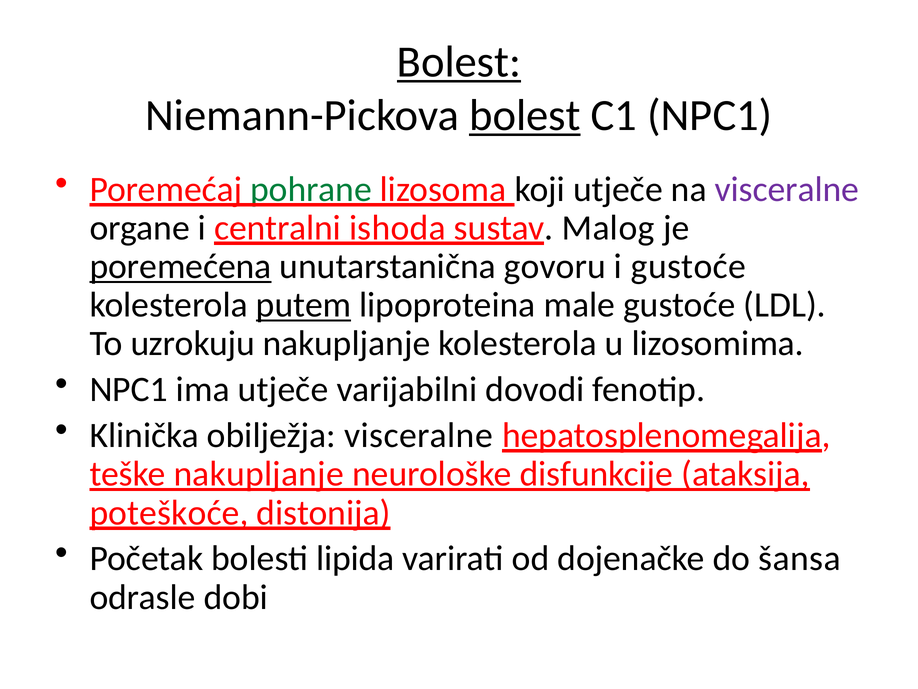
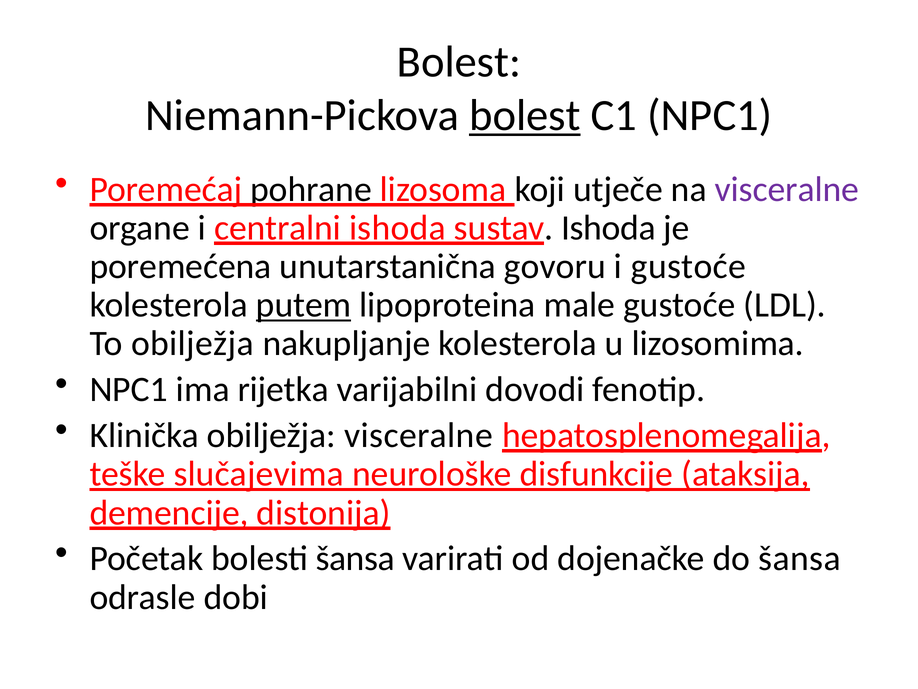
Bolest underline: present -> none (459, 62)
pohrane colour: green -> black (311, 189)
sustav Malog: Malog -> Ishoda (608, 228)
poremećena underline: present -> none (181, 266)
To uzrokuju: uzrokuju -> obilježja (192, 343)
ima utječe: utječe -> rijetka (283, 389)
teške nakupljanje: nakupljanje -> slučajevima (259, 474)
poteškoće: poteškoće -> demencije (169, 512)
bolesti lipida: lipida -> šansa (355, 558)
